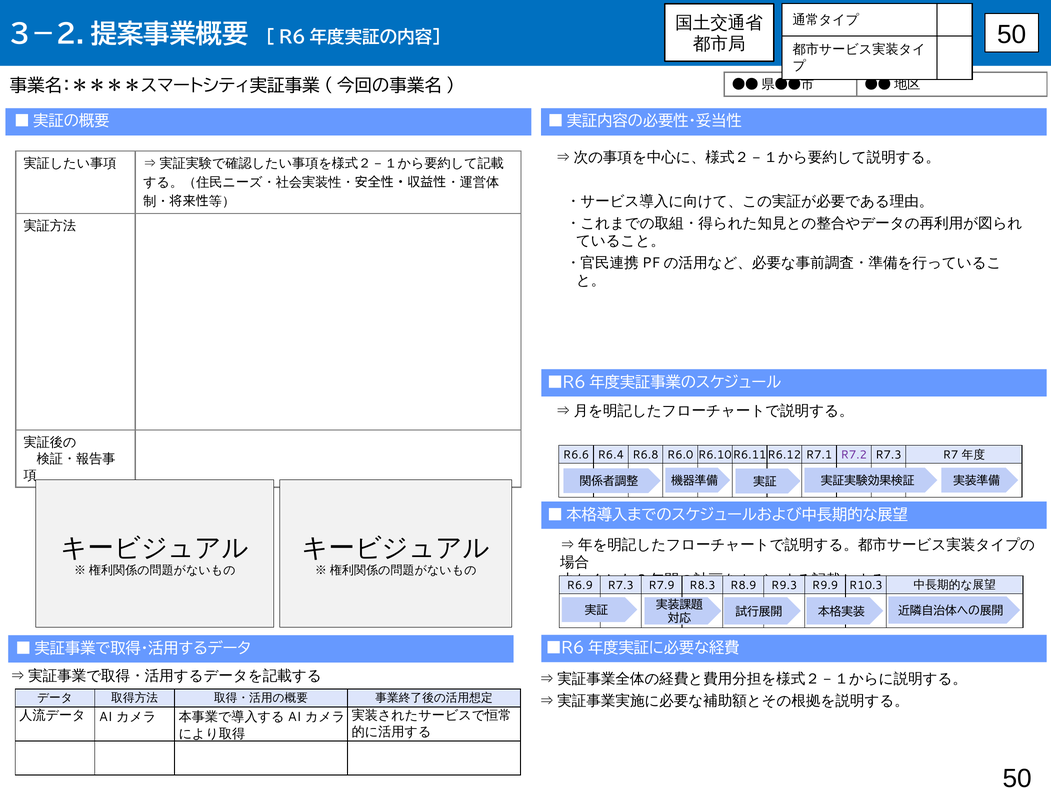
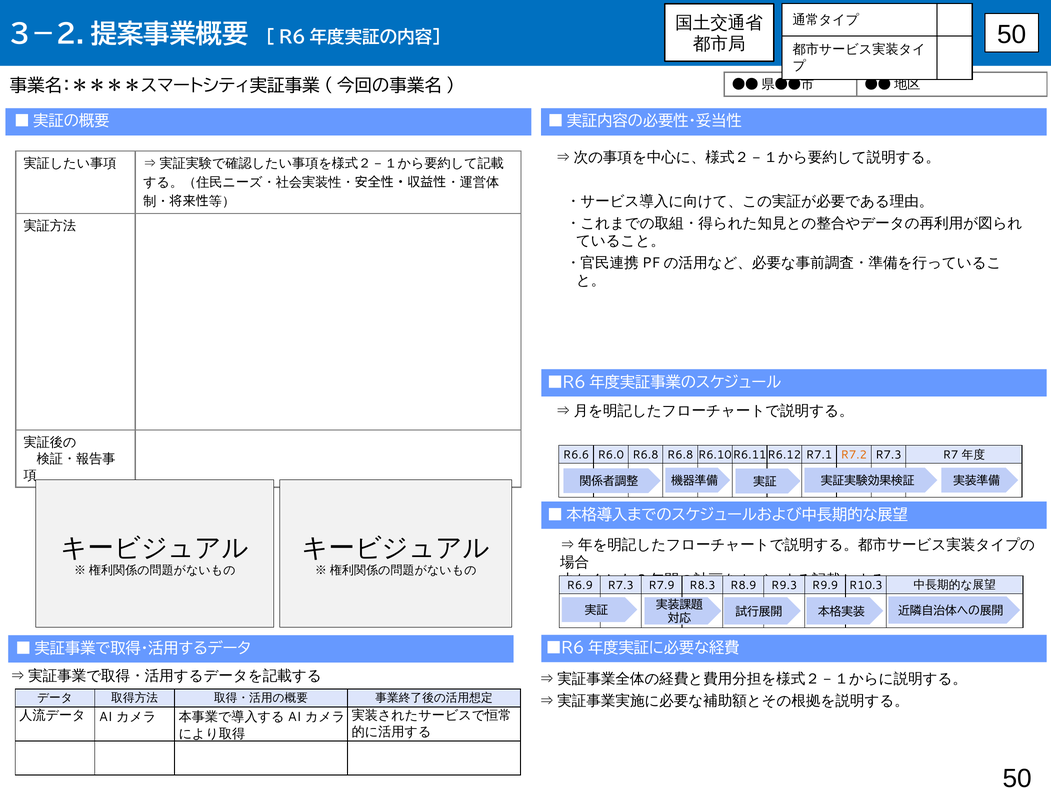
R6.4: R6.4 -> R6.0 (611, 455)
R6.8 R6.0: R6.0 -> R6.8 (680, 455)
R7.2 colour: purple -> orange (854, 455)
